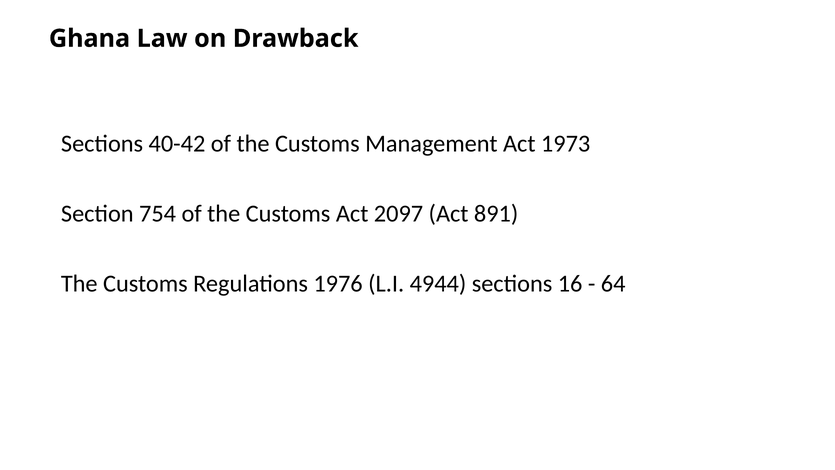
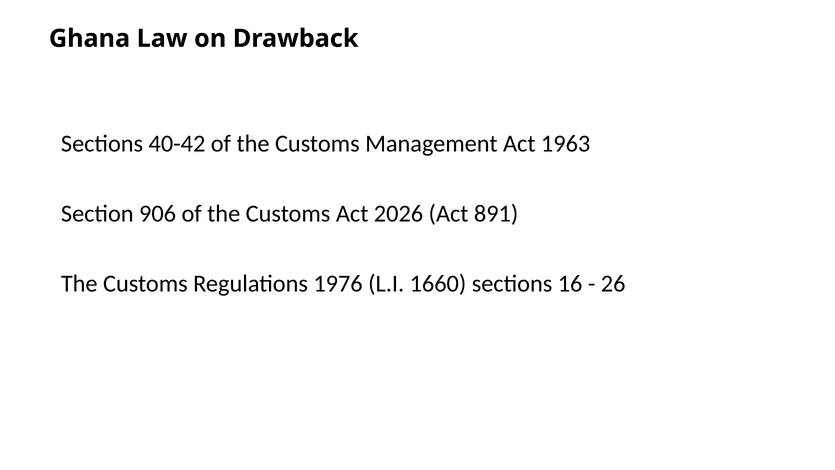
1973: 1973 -> 1963 (566, 144)
754: 754 -> 906 (158, 213)
2097: 2097 -> 2026 (399, 213)
4944: 4944 -> 1660 (438, 283)
64: 64 -> 26 (613, 283)
